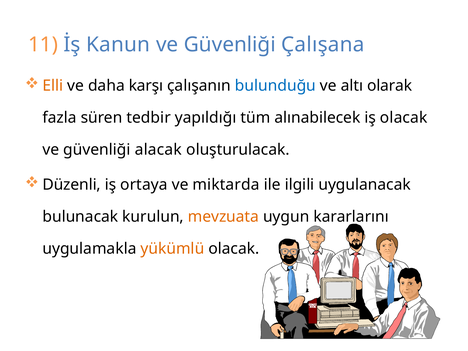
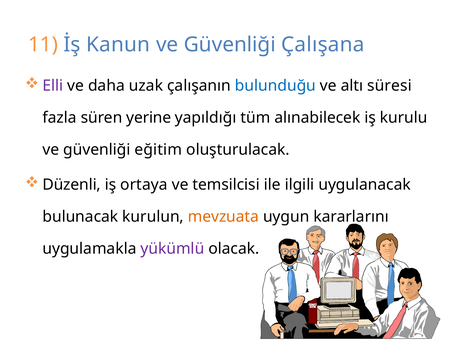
Elli colour: orange -> purple (53, 86)
karşı: karşı -> uzak (146, 86)
olarak: olarak -> süresi (389, 86)
tedbir: tedbir -> yerine (149, 118)
iş olacak: olacak -> kurulu (404, 118)
alacak: alacak -> eğitim (158, 150)
miktarda: miktarda -> temsilcisi (226, 185)
yükümlü colour: orange -> purple (172, 249)
